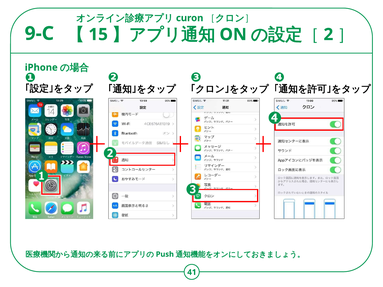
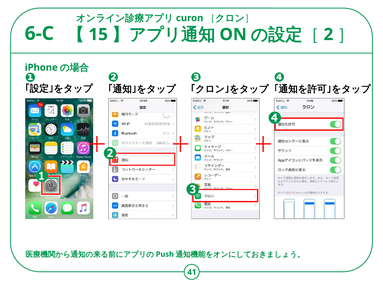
9-C: 9-C -> 6-C (39, 34)
